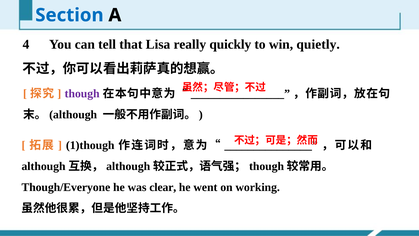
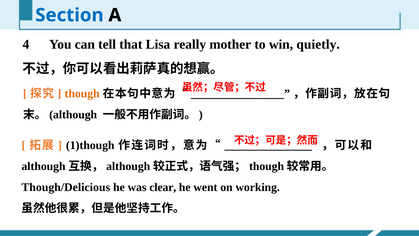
quickly: quickly -> mother (230, 44)
though colour: purple -> orange (82, 94)
Though/Everyone: Though/Everyone -> Though/Delicious (66, 187)
